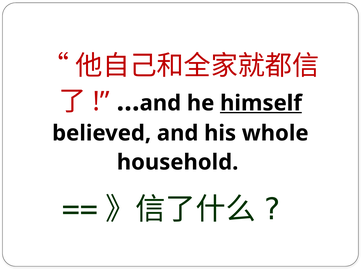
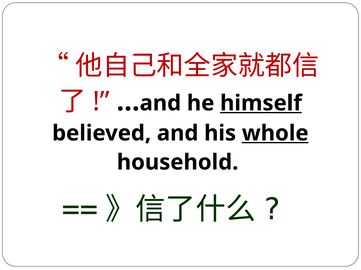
whole underline: none -> present (275, 134)
